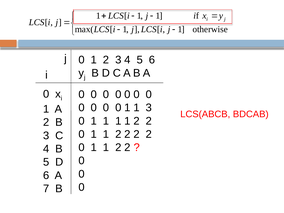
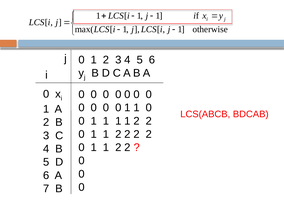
1 3: 3 -> 0 (149, 108)
